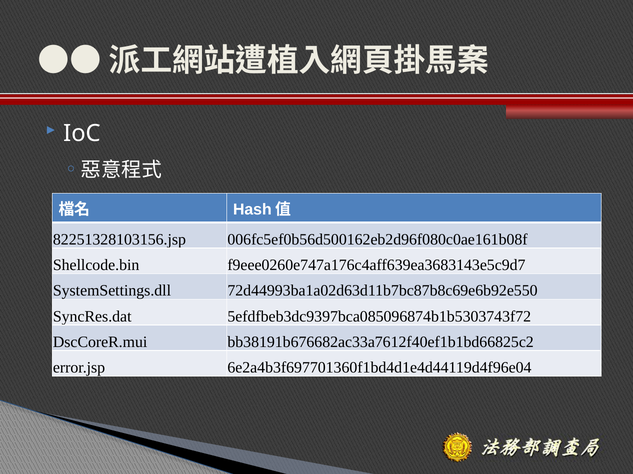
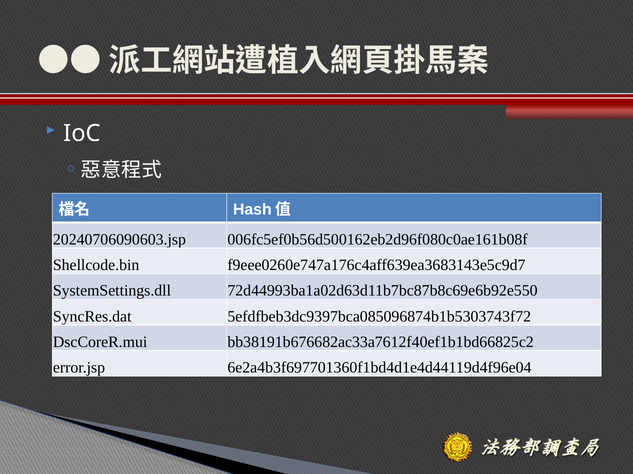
82251328103156.jsp: 82251328103156.jsp -> 20240706090603.jsp (119, 240)
